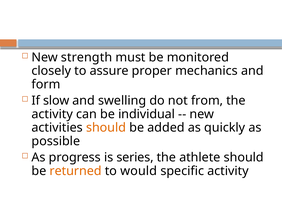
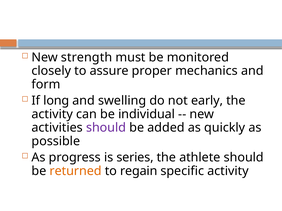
slow: slow -> long (56, 101)
from: from -> early (207, 101)
should colour: orange -> purple (106, 128)
would: would -> regain (139, 171)
